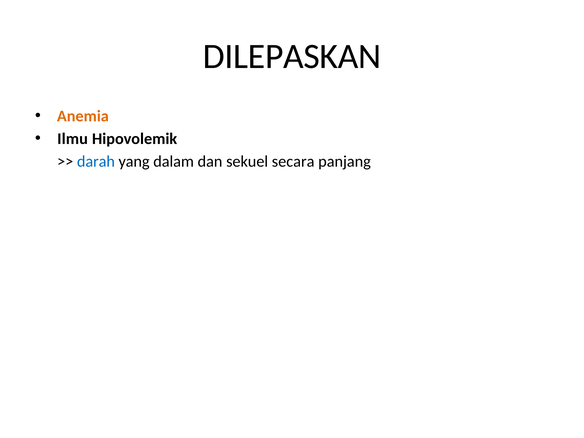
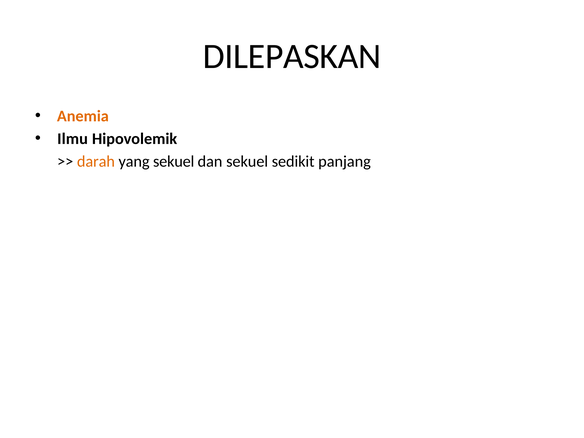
darah colour: blue -> orange (96, 161)
yang dalam: dalam -> sekuel (174, 161)
secara: secara -> sedikit (293, 161)
